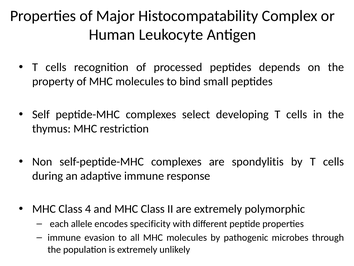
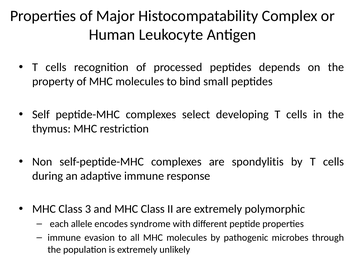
4: 4 -> 3 (88, 209)
specificity: specificity -> syndrome (150, 224)
